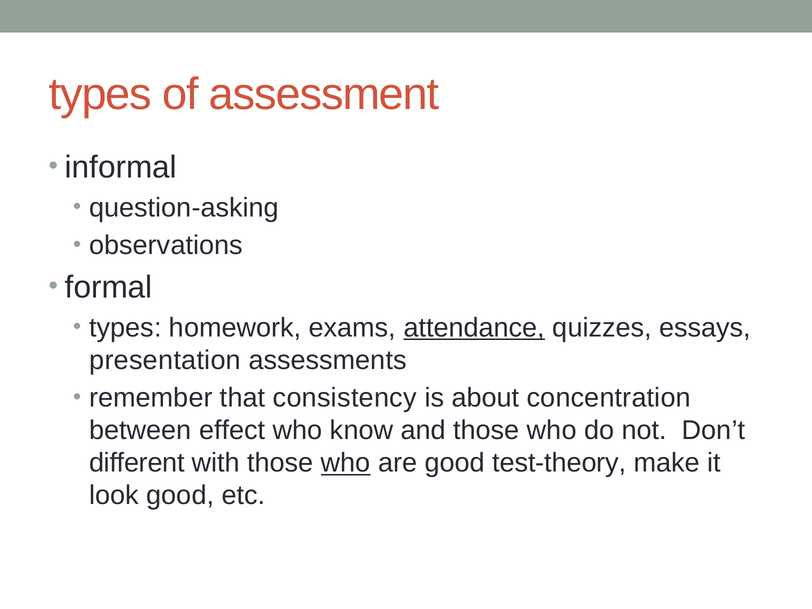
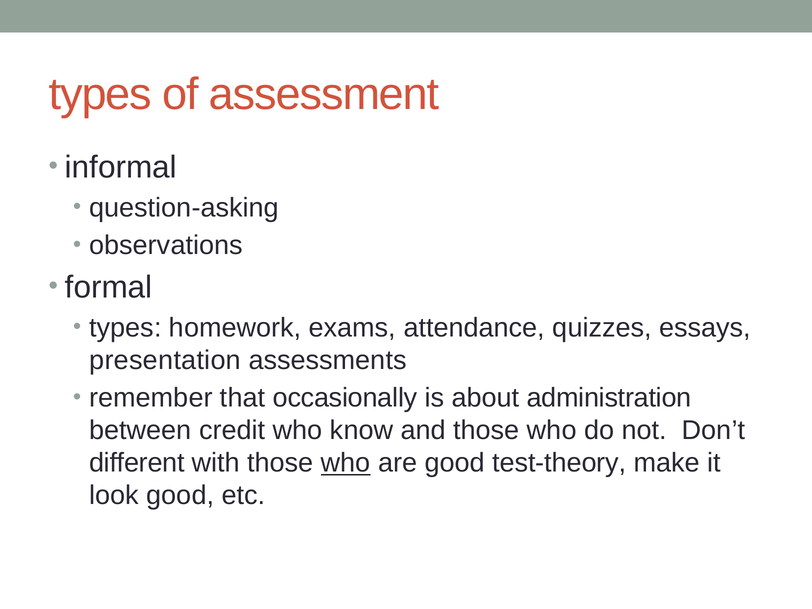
attendance underline: present -> none (474, 328)
consistency: consistency -> occasionally (345, 398)
concentration: concentration -> administration (609, 398)
effect: effect -> credit (232, 430)
